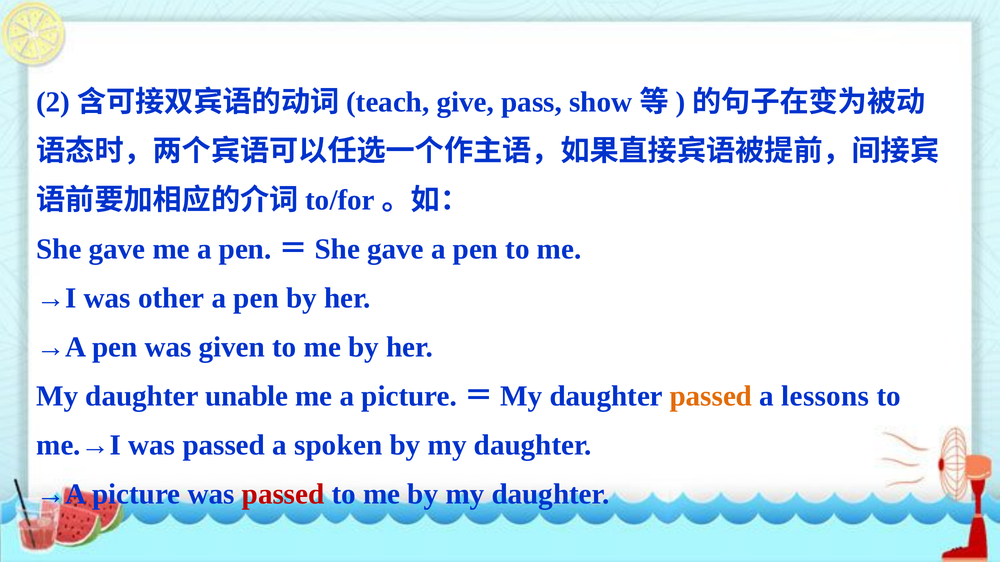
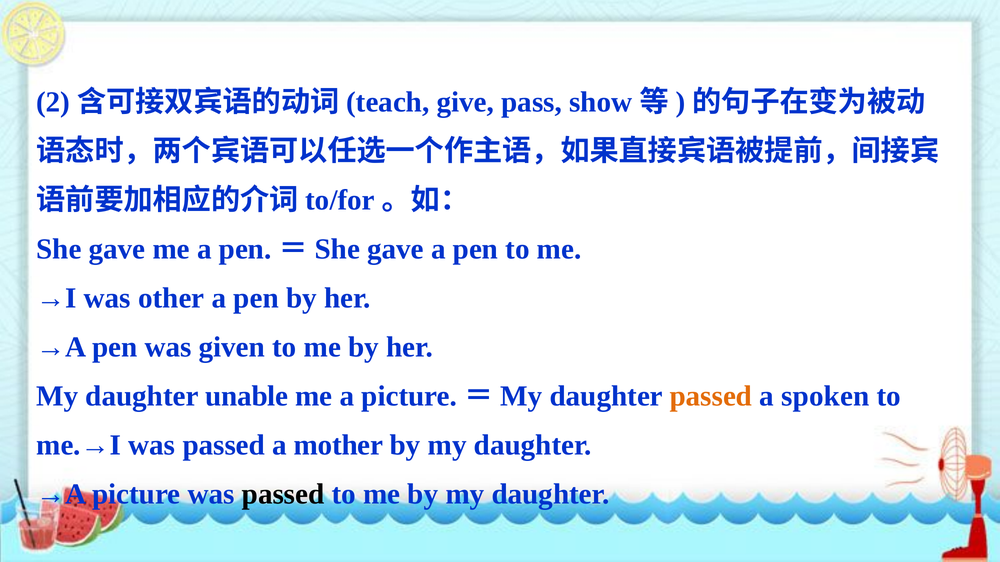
lessons: lessons -> spoken (825, 397)
spoken: spoken -> mother (338, 446)
passed colour: red -> black (283, 495)
